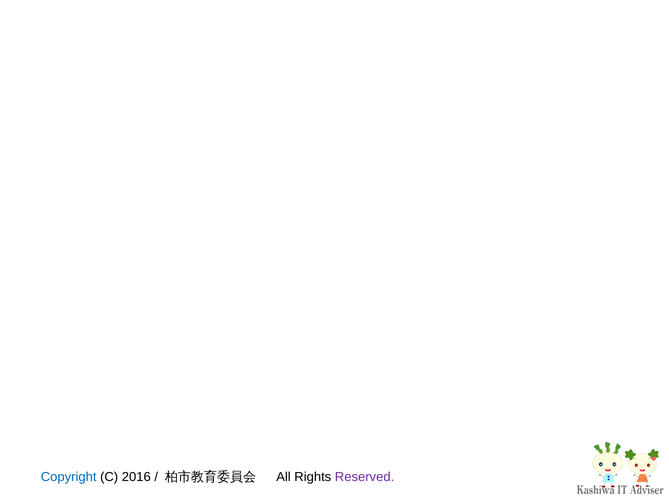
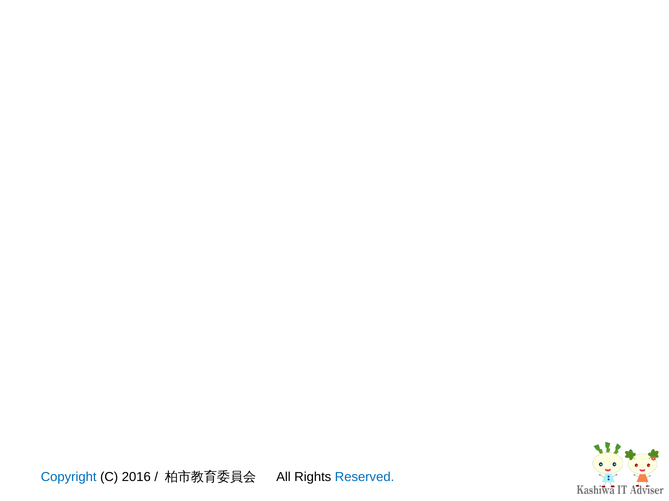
Reserved colour: purple -> blue (365, 478)
